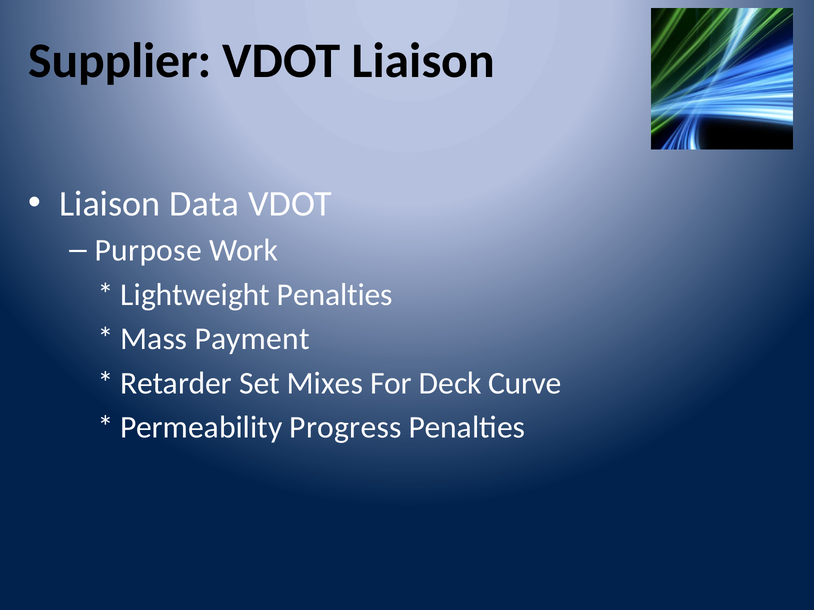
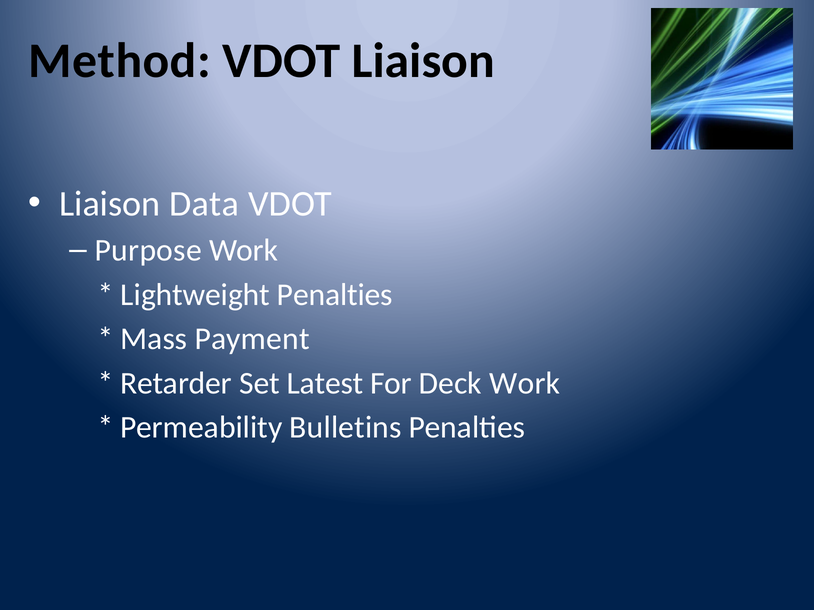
Supplier: Supplier -> Method (120, 61)
Mixes: Mixes -> Latest (325, 383)
Deck Curve: Curve -> Work (525, 383)
Progress: Progress -> Bulletins (346, 428)
